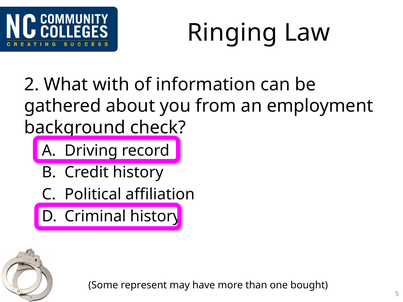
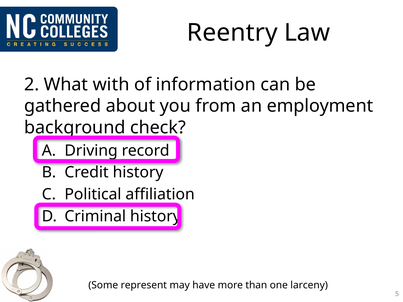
Ringing: Ringing -> Reentry (232, 33)
bought: bought -> larceny (309, 285)
